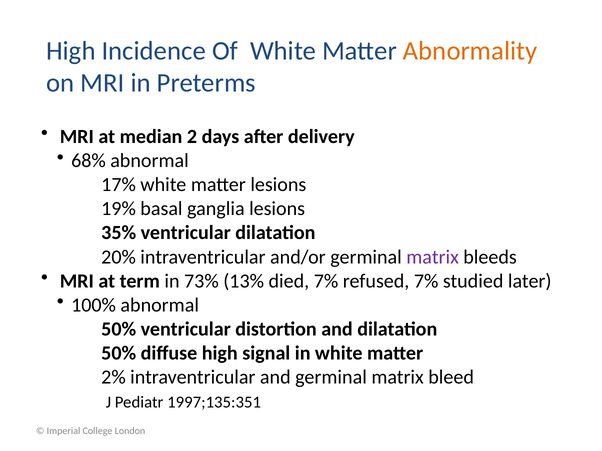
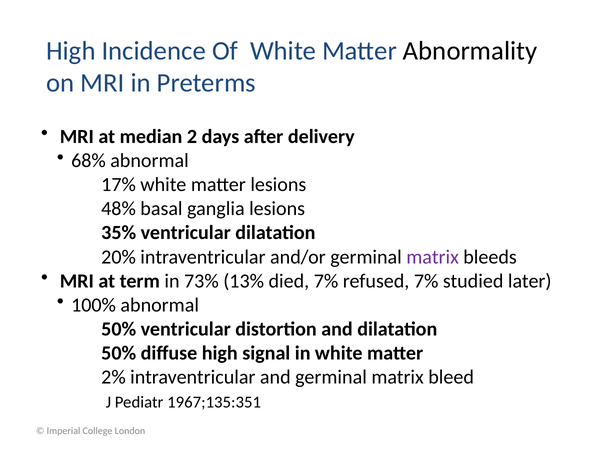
Abnormality colour: orange -> black (470, 51)
19%: 19% -> 48% (119, 209)
1997;135:351: 1997;135:351 -> 1967;135:351 (214, 403)
